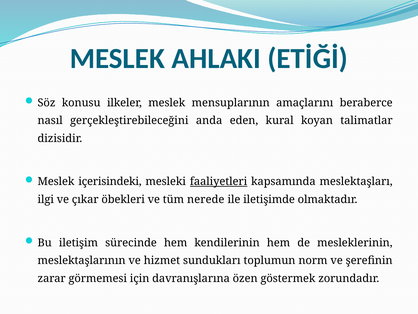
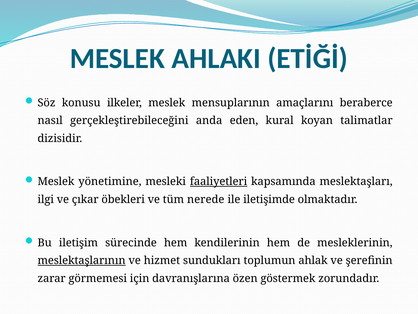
içerisindeki: içerisindeki -> yönetimine (110, 181)
meslektaşlarının underline: none -> present (82, 260)
norm: norm -> ahlak (313, 260)
